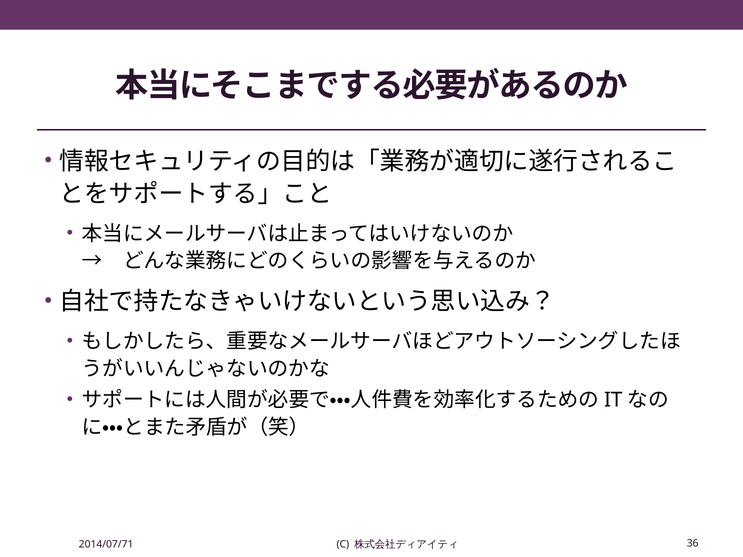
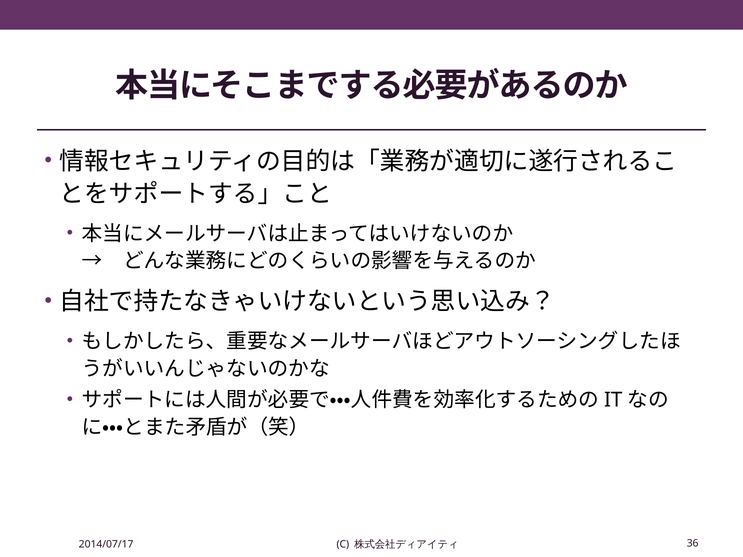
2014/07/71: 2014/07/71 -> 2014/07/17 (106, 545)
